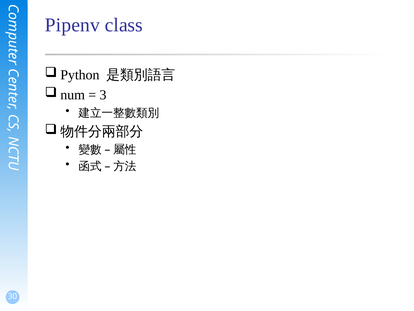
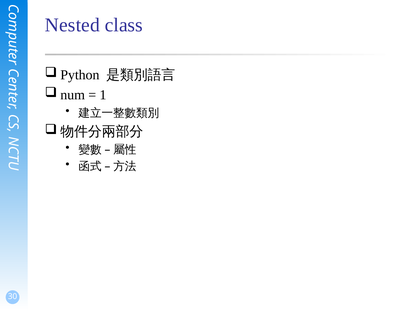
Pipenv: Pipenv -> Nested (72, 25)
3: 3 -> 1 (103, 95)
